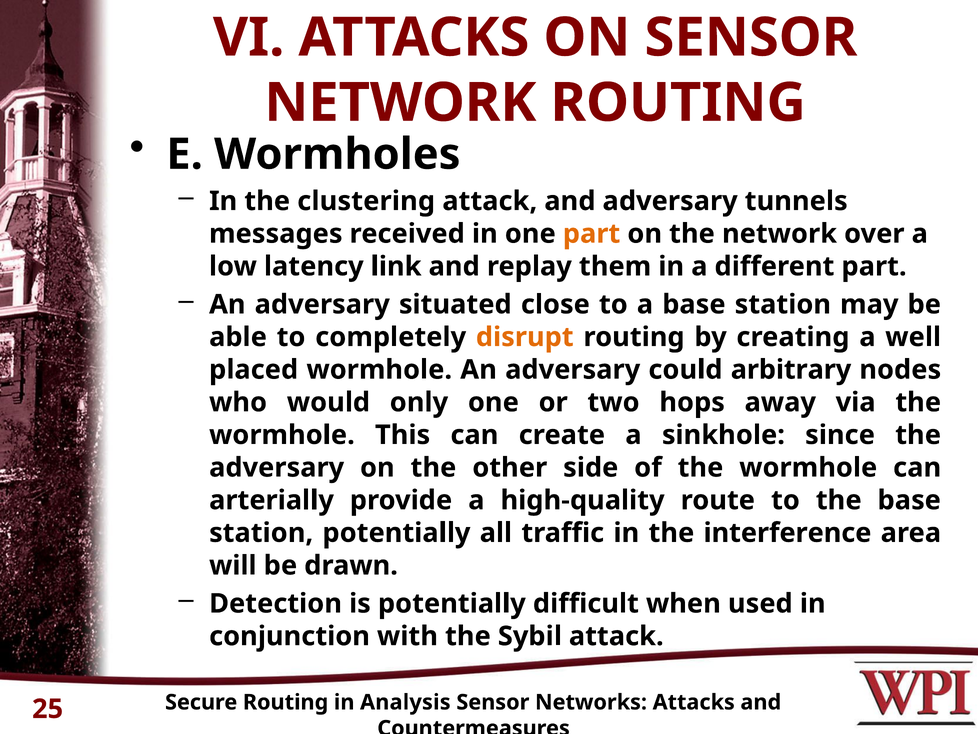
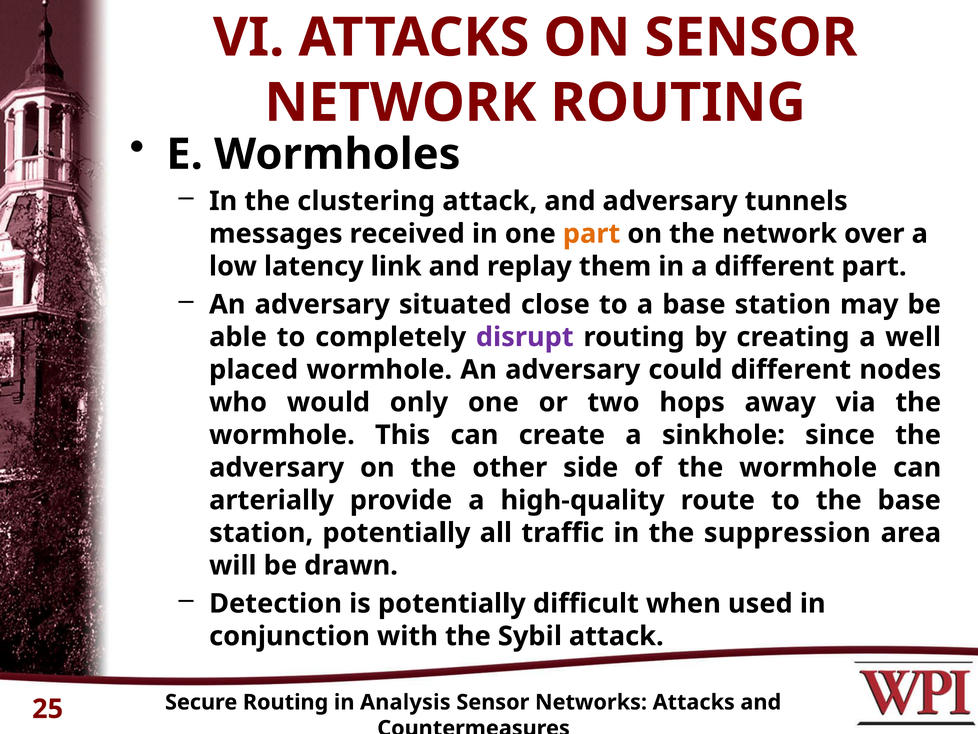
disrupt colour: orange -> purple (525, 337)
could arbitrary: arbitrary -> different (791, 369)
interference: interference -> suppression (787, 533)
